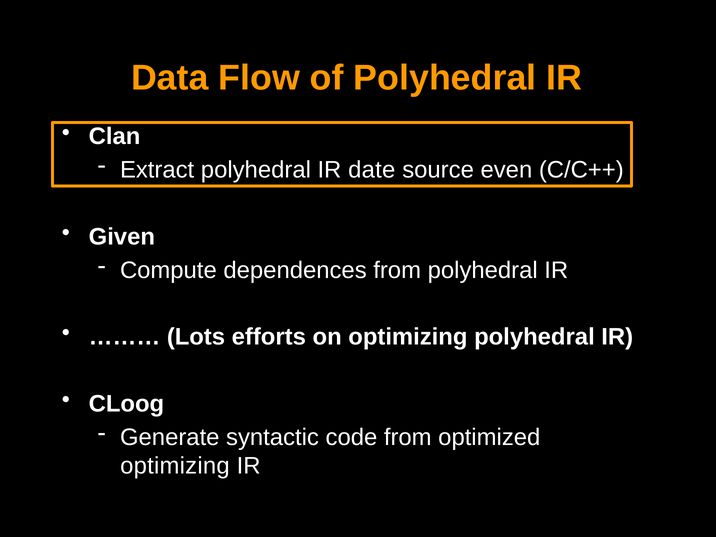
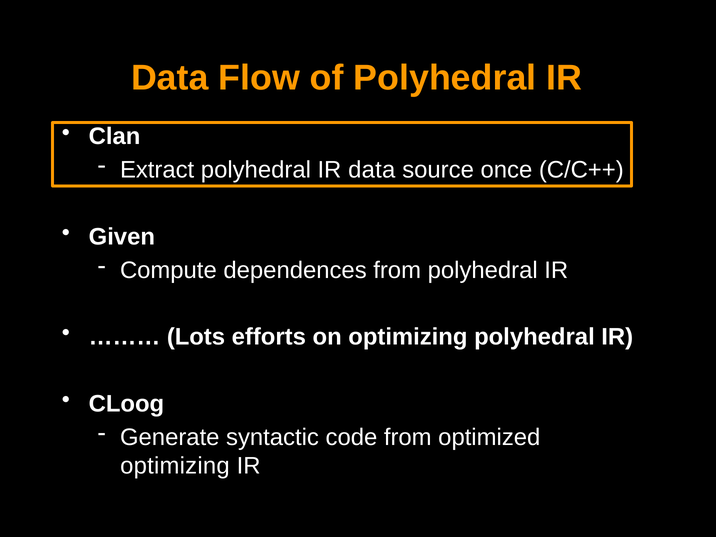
IR date: date -> data (372, 170)
even: even -> once (506, 170)
